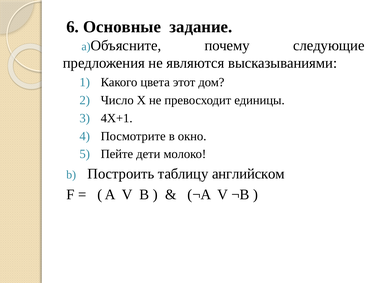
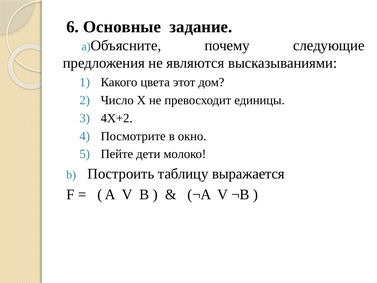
4Х+1: 4Х+1 -> 4Х+2 (117, 118)
английском: английском -> выражается (248, 174)
